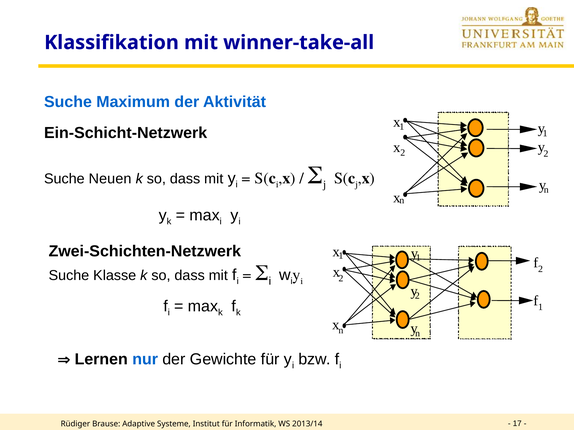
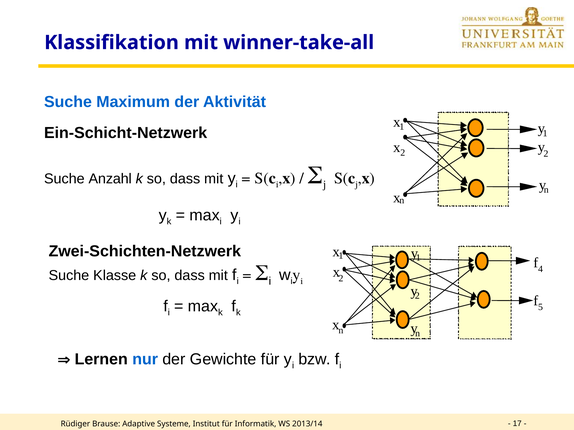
Neuen: Neuen -> Anzahl (110, 179)
f 2: 2 -> 4 (541, 269)
f 1: 1 -> 5 (541, 308)
